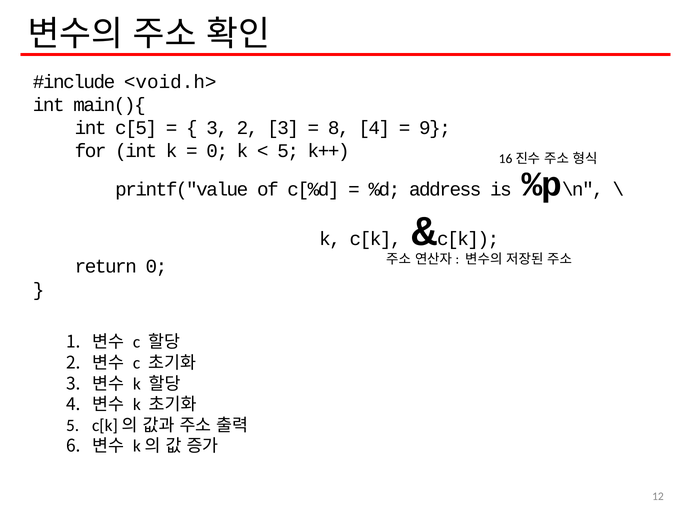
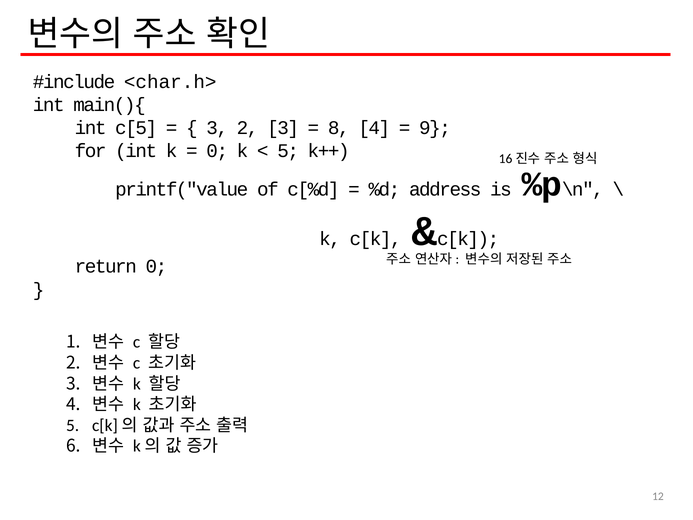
<void.h>: <void.h> -> <char.h> (170, 82)
